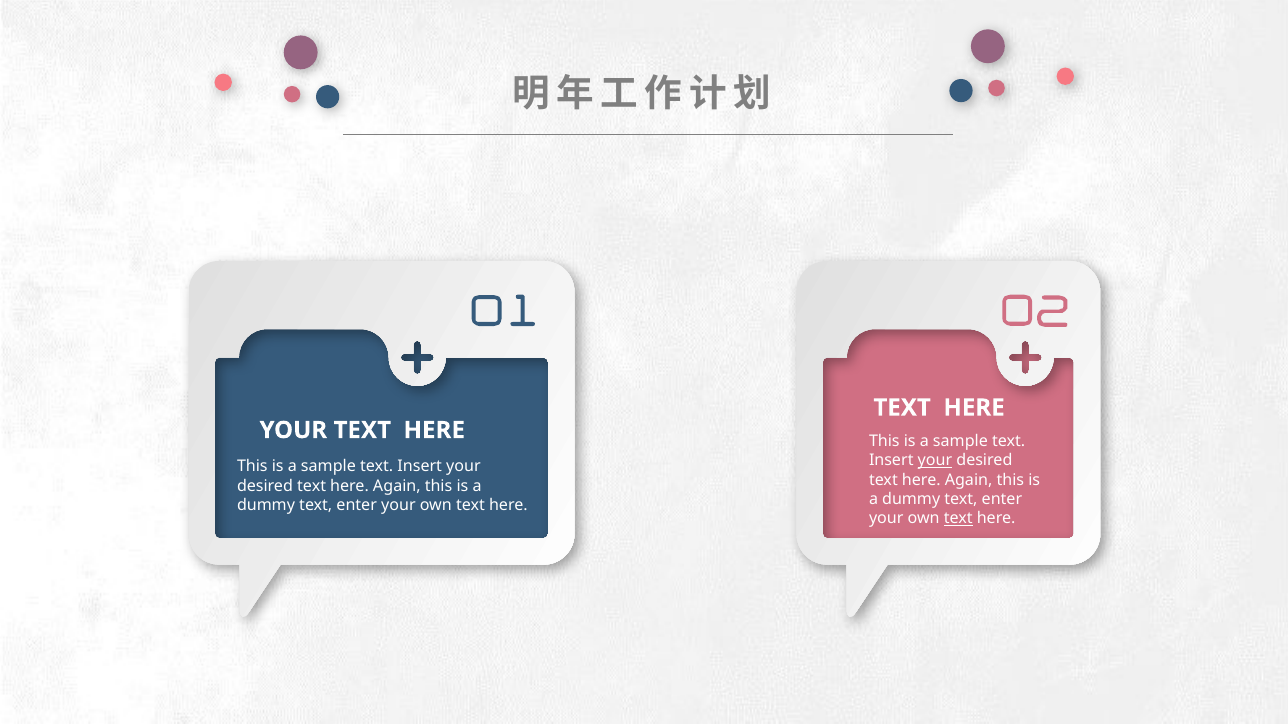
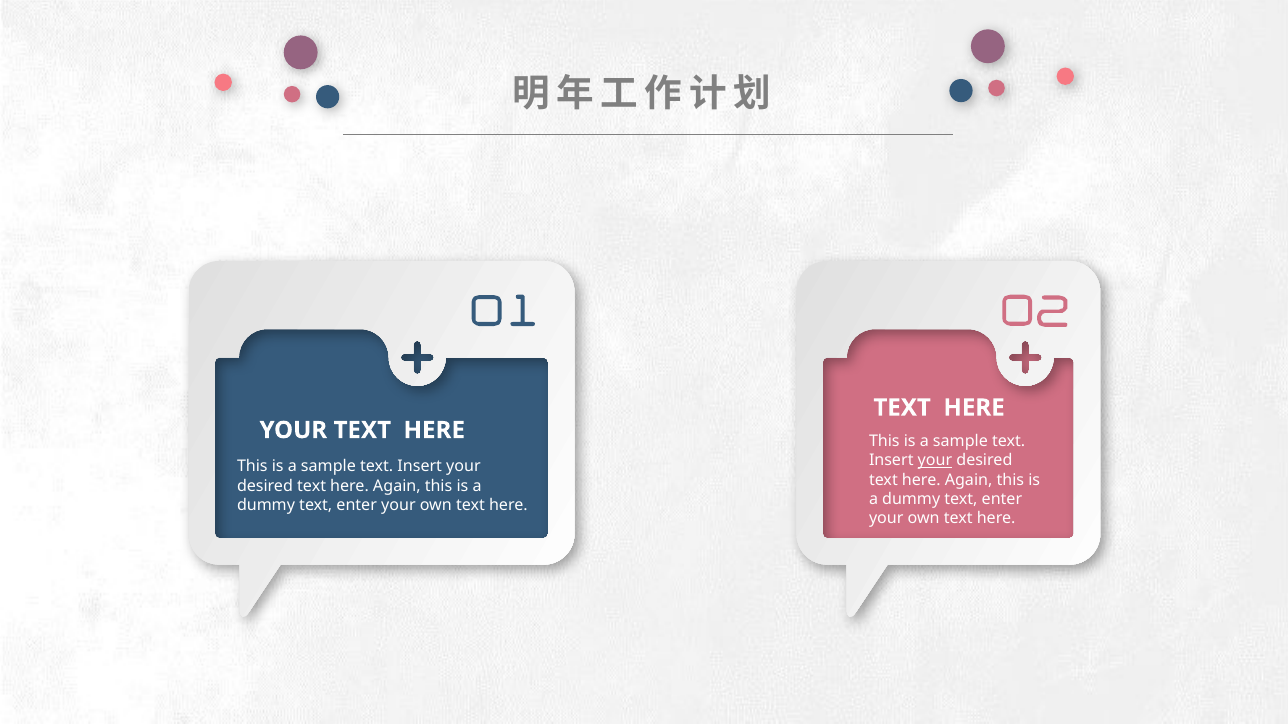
text underline: present -> none (958, 519)
